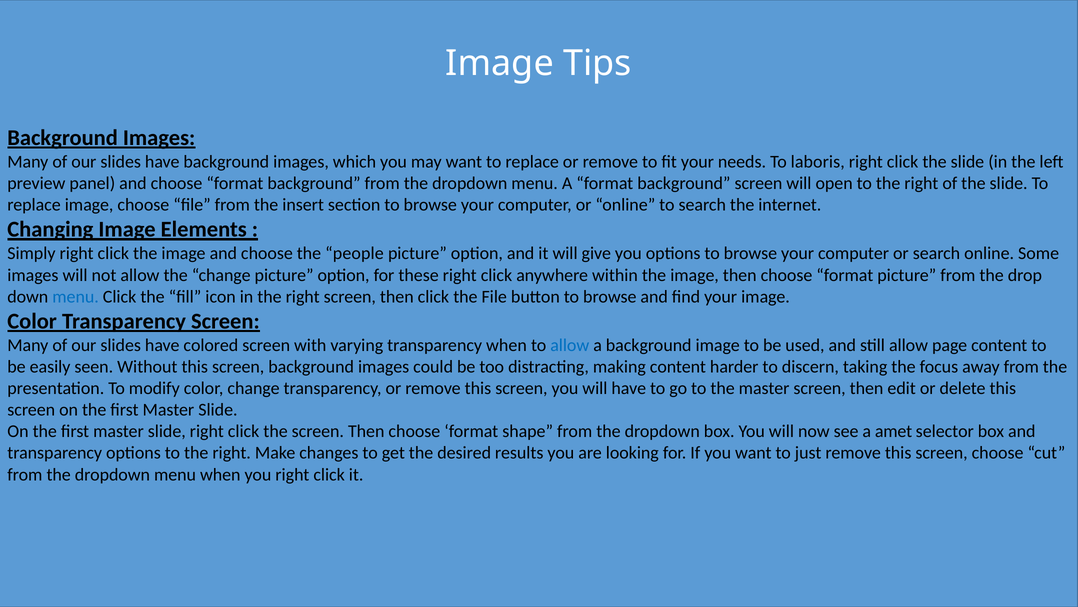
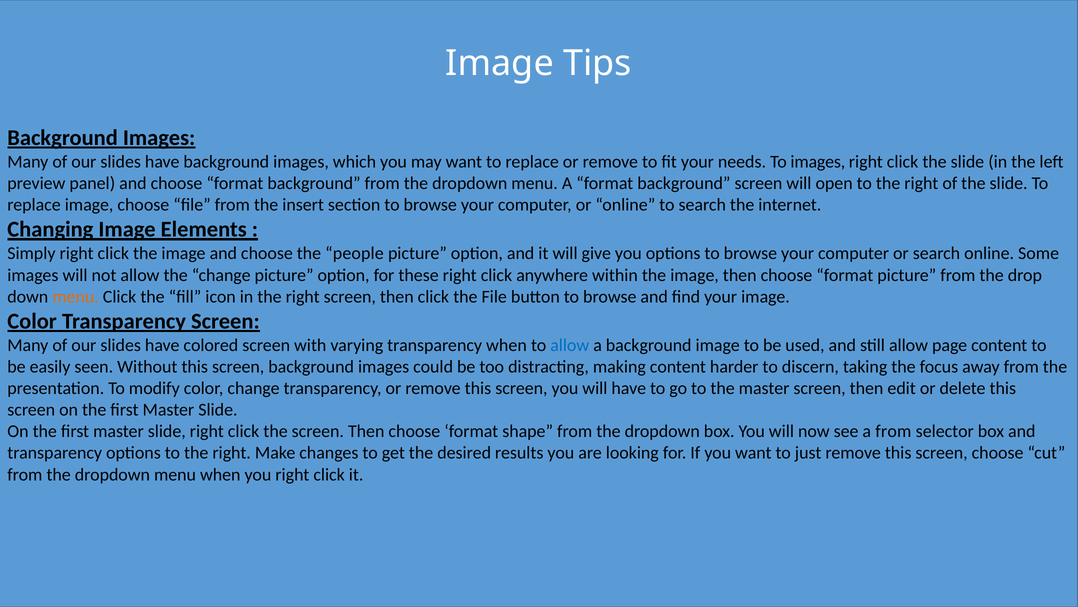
To laboris: laboris -> images (818, 162)
menu colour: blue -> orange (76, 296)
a amet: amet -> from (893, 431)
